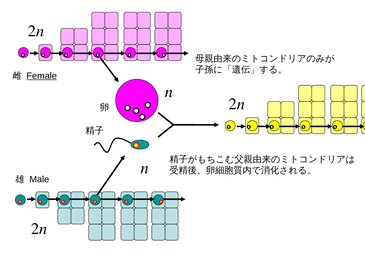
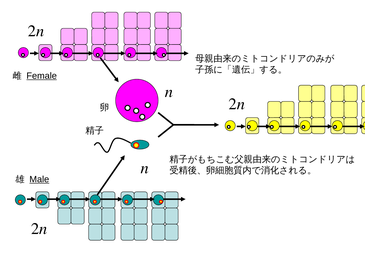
Male underline: none -> present (39, 179)
